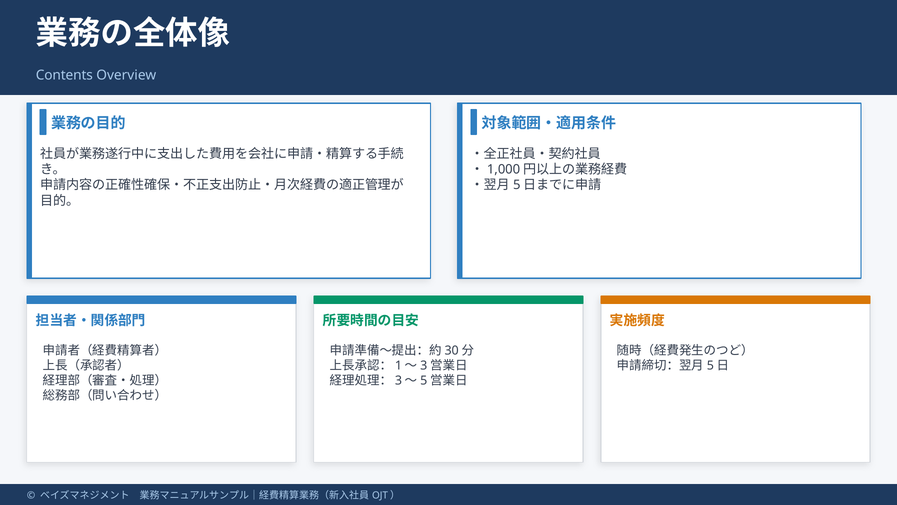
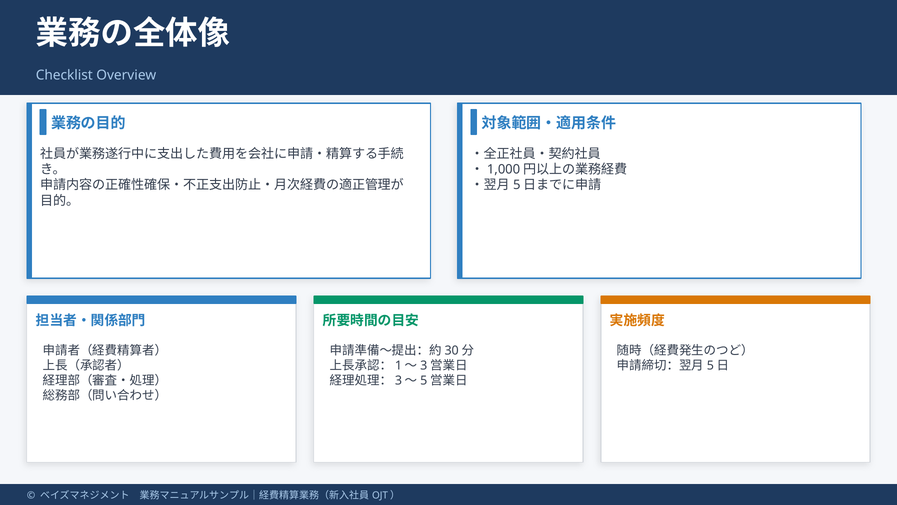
Contents: Contents -> Checklist (64, 75)
